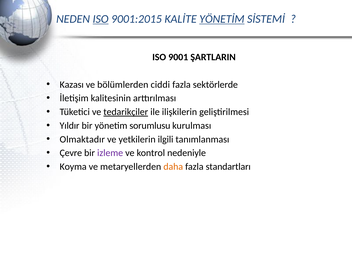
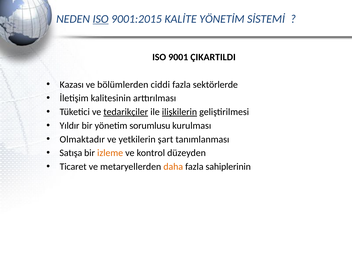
YÖNETİM underline: present -> none (222, 19)
ŞARTLARIN: ŞARTLARIN -> ÇIKARTILDI (213, 57)
ilişkilerin underline: none -> present (179, 112)
ilgili: ilgili -> şart (166, 139)
Çevre: Çevre -> Satışa (71, 153)
izleme colour: purple -> orange (110, 153)
nedeniyle: nedeniyle -> düzeyden (187, 153)
Koyma: Koyma -> Ticaret (73, 167)
standartları: standartları -> sahiplerinin (228, 167)
